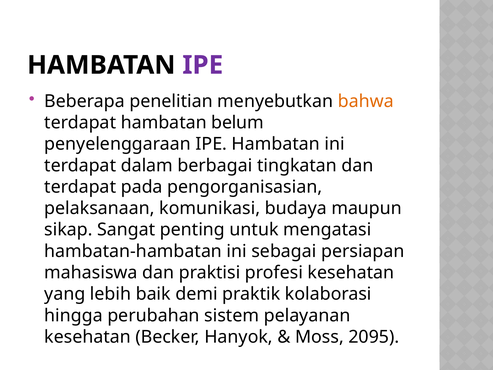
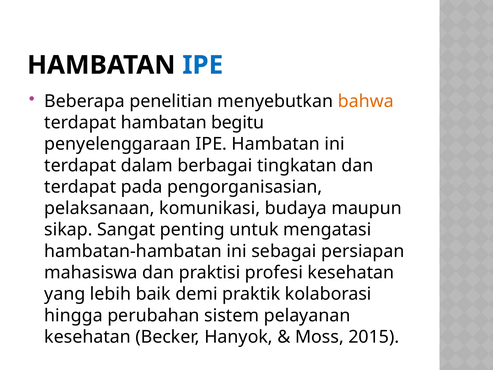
IPE colour: purple -> blue (203, 65)
belum: belum -> begitu (238, 123)
2095: 2095 -> 2015 (374, 337)
